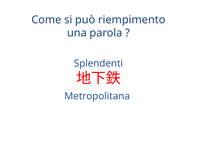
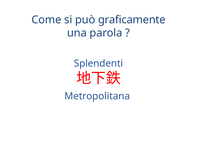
riempimento: riempimento -> graficamente (132, 20)
